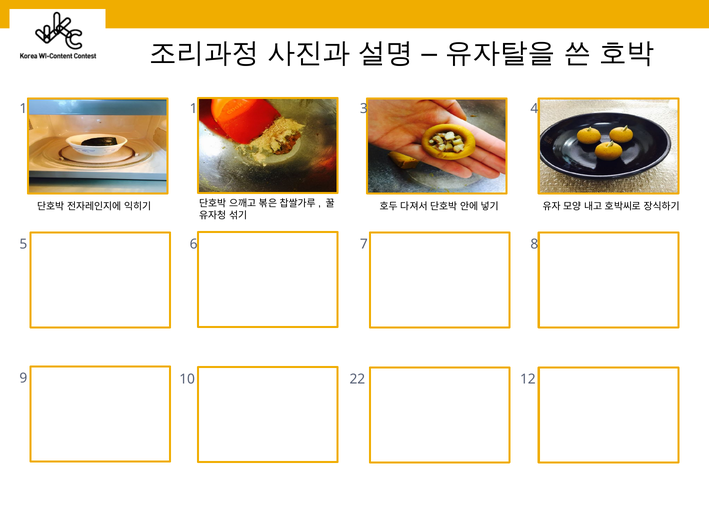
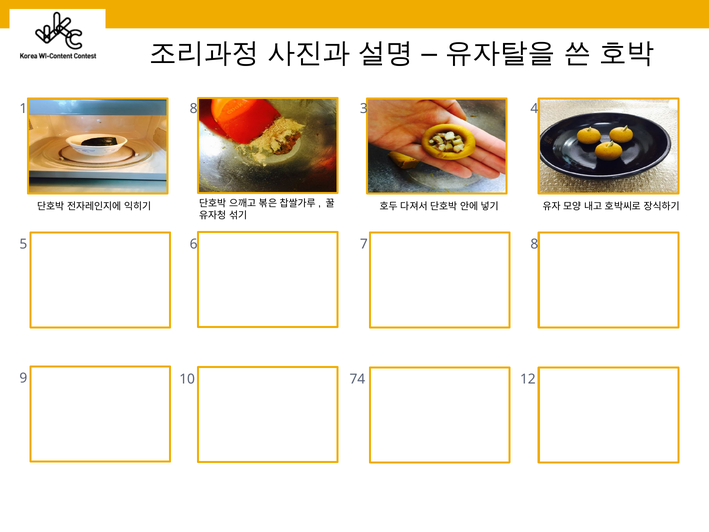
1 1: 1 -> 8 (194, 109)
22: 22 -> 74 (357, 379)
